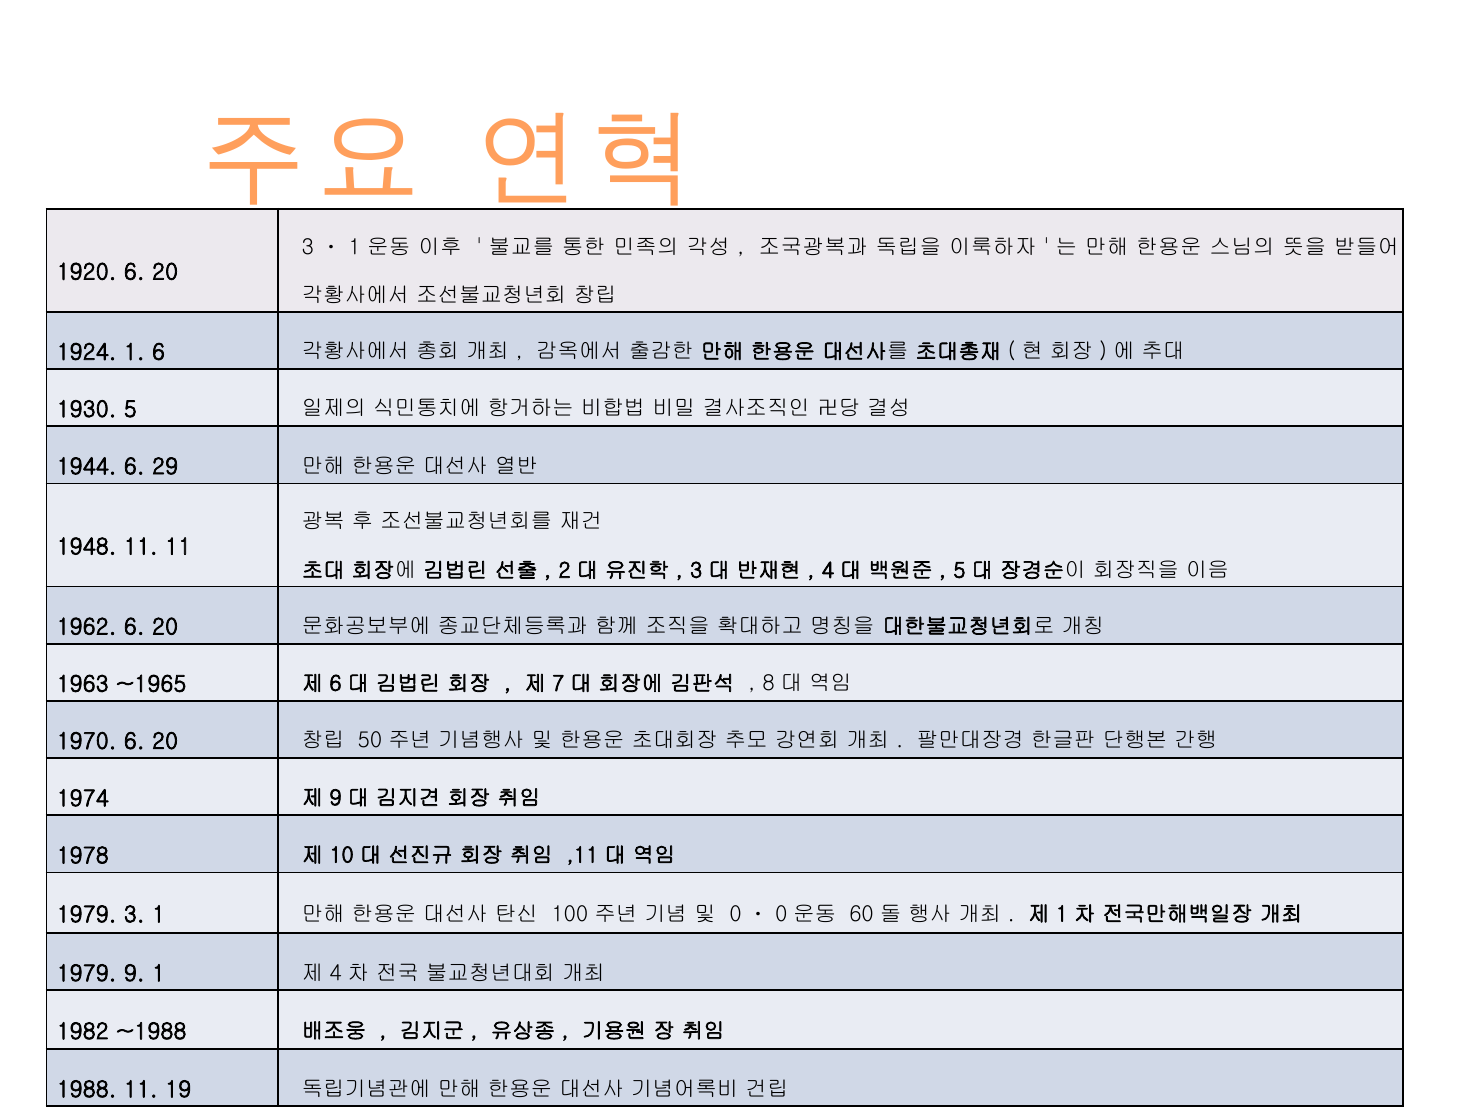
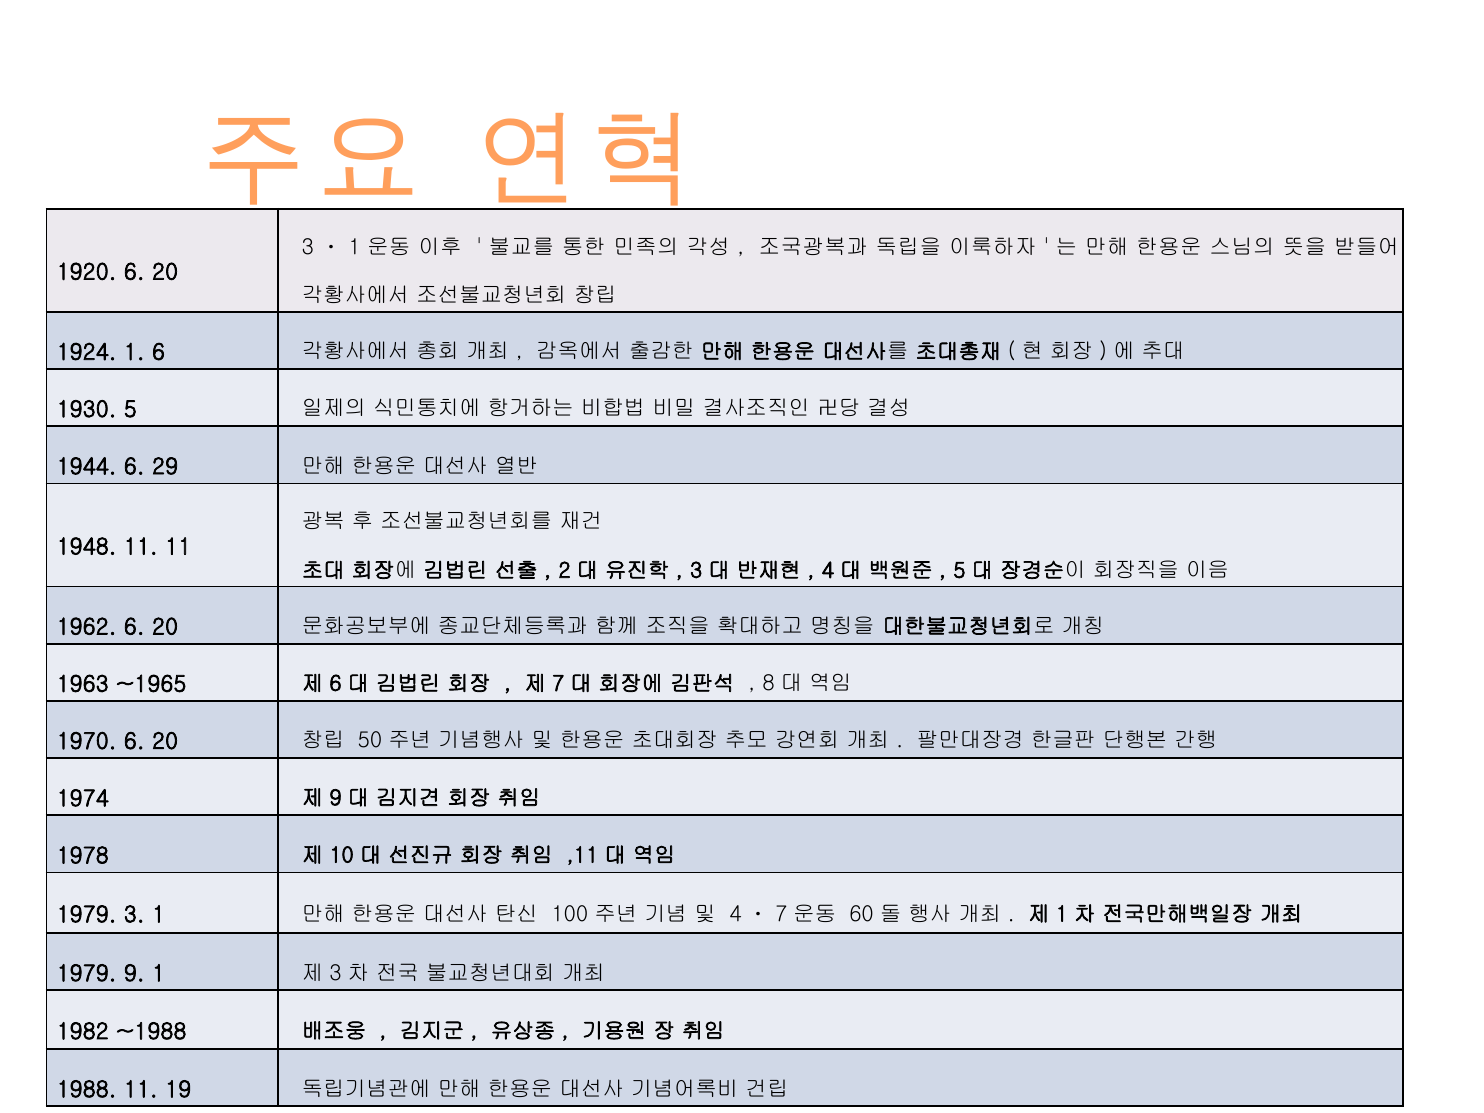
0: 0 -> 4 (736, 914)
0: 0 -> 7 (781, 914)
4: 4 -> 3 (335, 973)
